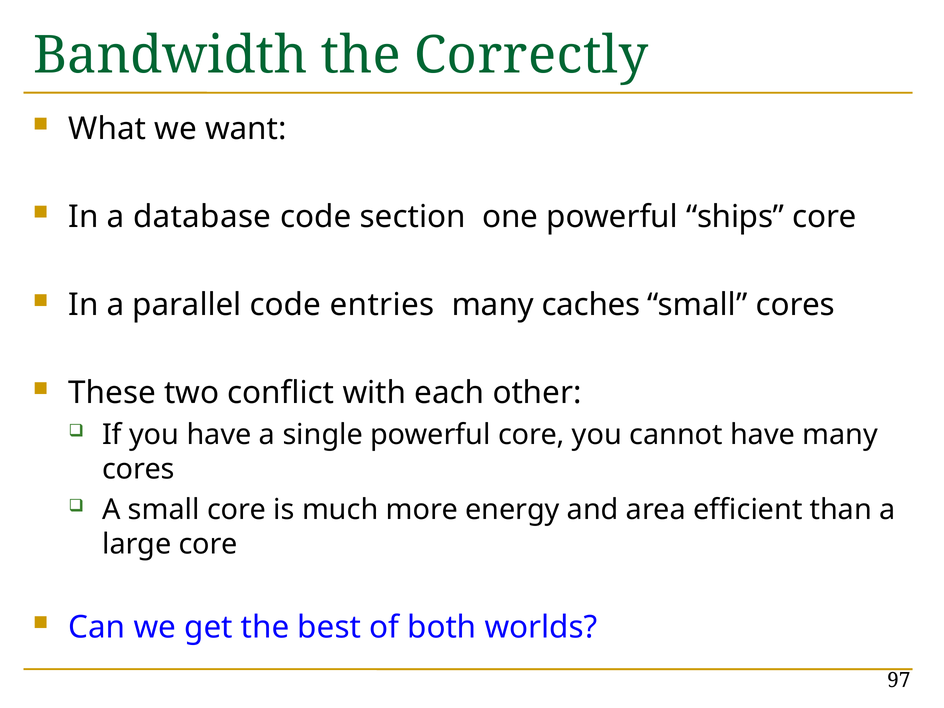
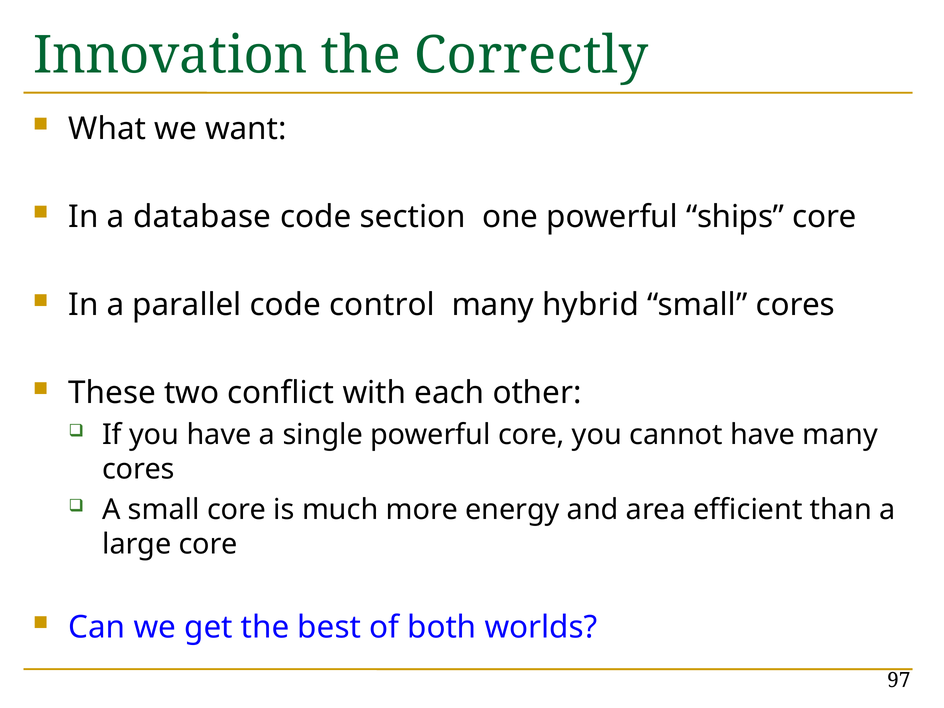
Bandwidth: Bandwidth -> Innovation (170, 56)
entries: entries -> control (382, 305)
caches: caches -> hybrid (591, 305)
